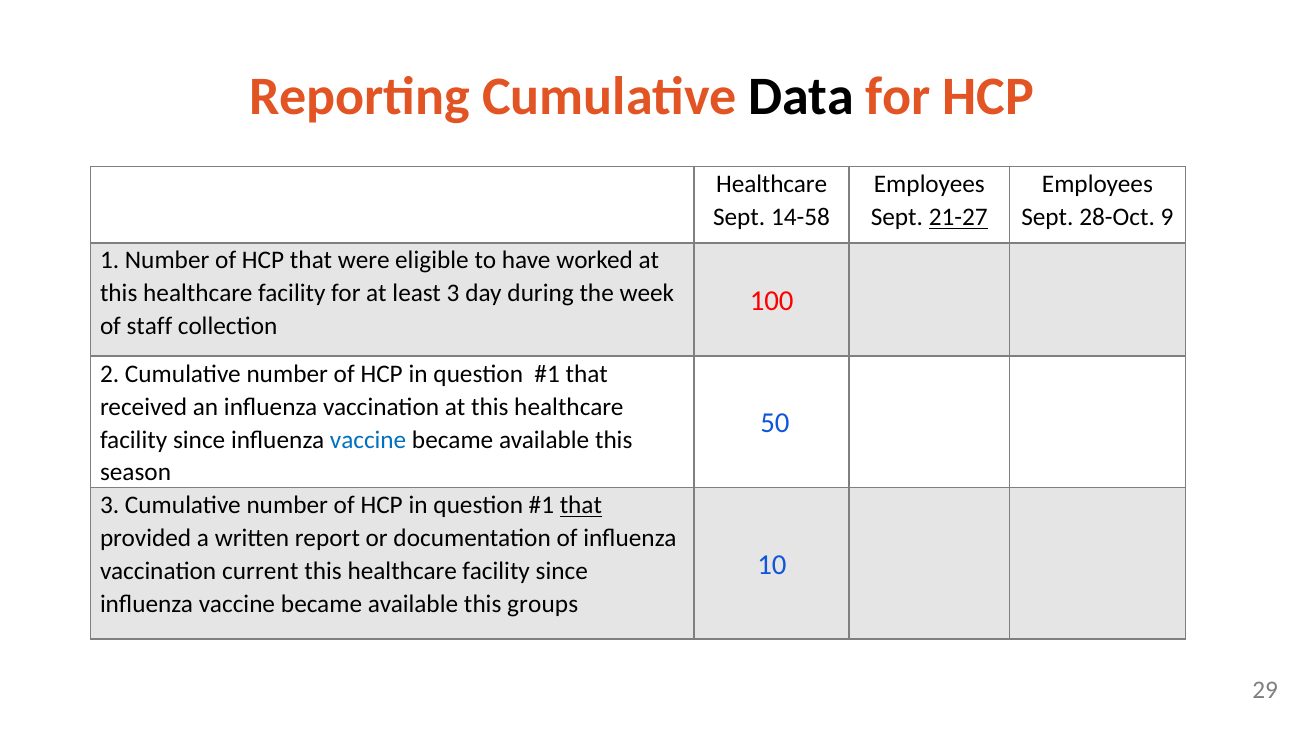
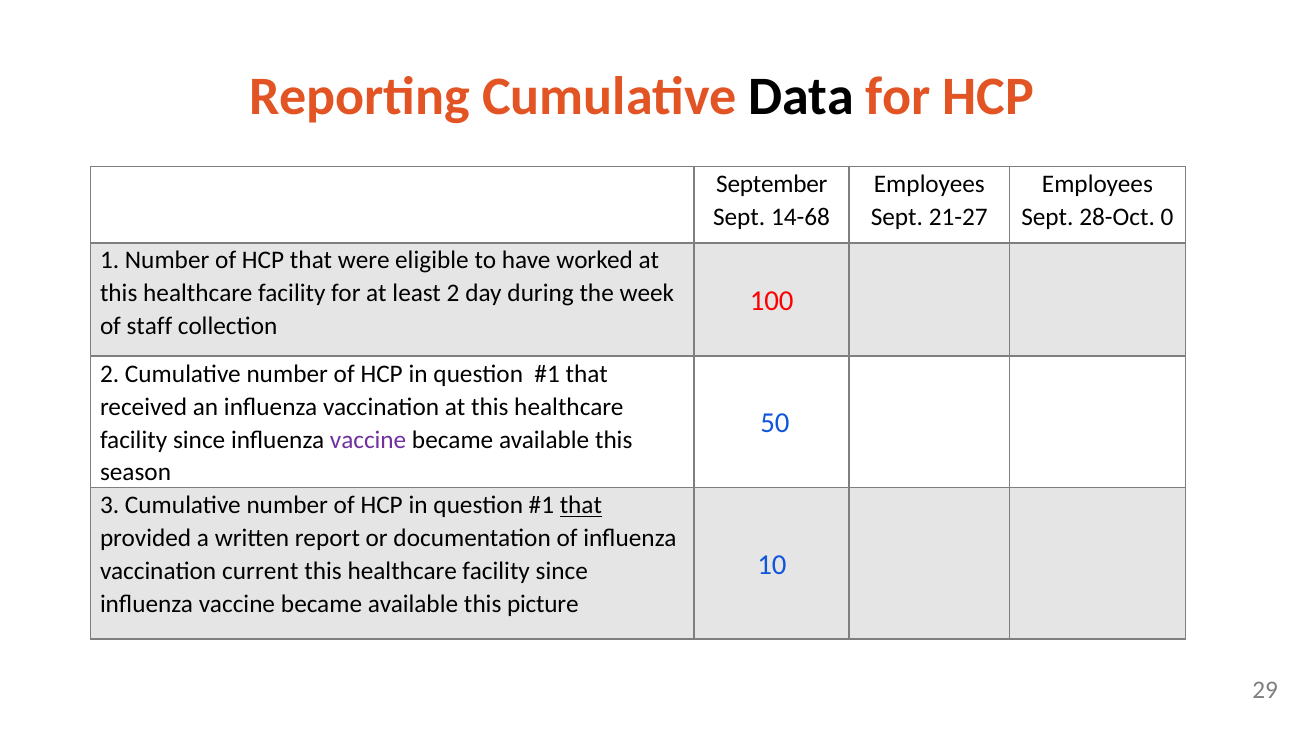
Healthcare: Healthcare -> September (772, 184)
14-58: 14-58 -> 14-68 (801, 217)
21-27 underline: present -> none (958, 217)
9: 9 -> 0 (1167, 217)
least 3: 3 -> 2 (453, 293)
vaccine colour: blue -> purple (368, 440)
groups: groups -> picture (543, 604)
